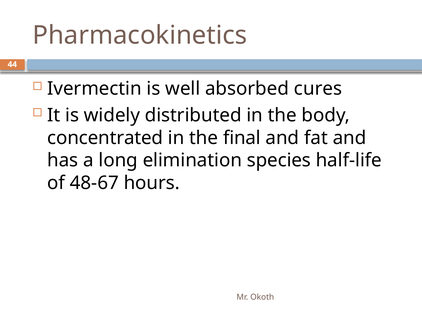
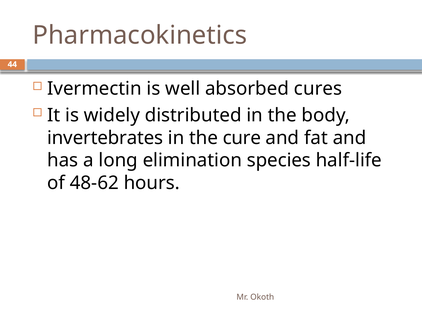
concentrated: concentrated -> invertebrates (105, 138)
final: final -> cure (242, 138)
48-67: 48-67 -> 48-62 (94, 183)
